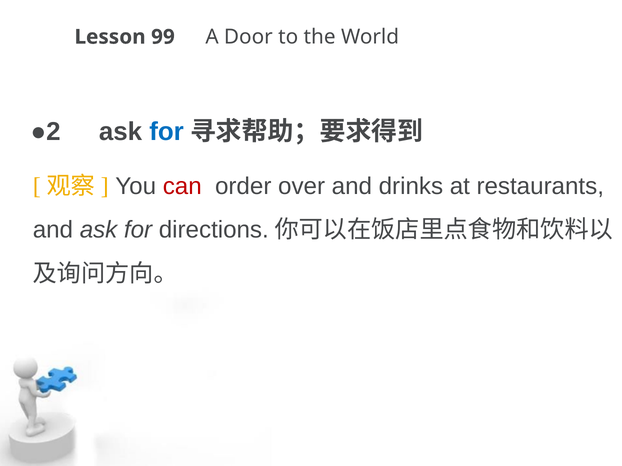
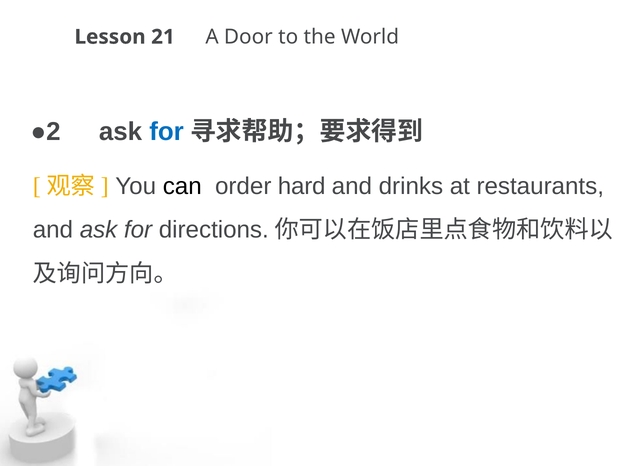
99: 99 -> 21 (163, 37)
can colour: red -> black (182, 187)
over: over -> hard (302, 187)
